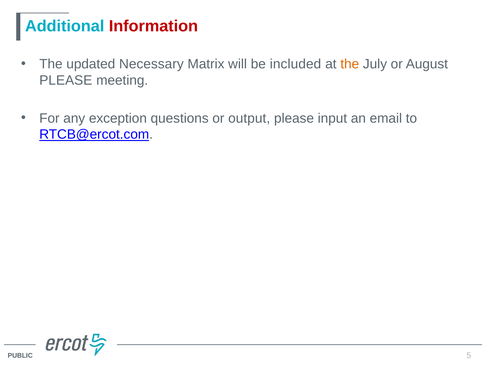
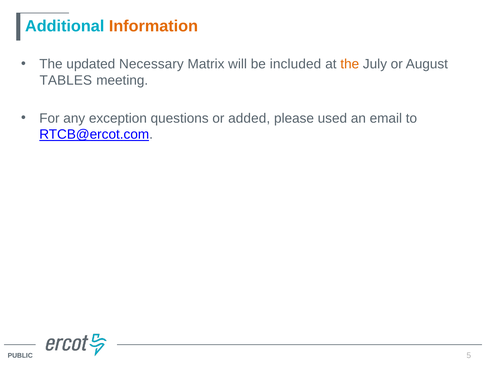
Information colour: red -> orange (153, 26)
PLEASE: PLEASE -> TABLES (66, 80)
output: output -> added (249, 118)
input: input -> used (332, 118)
